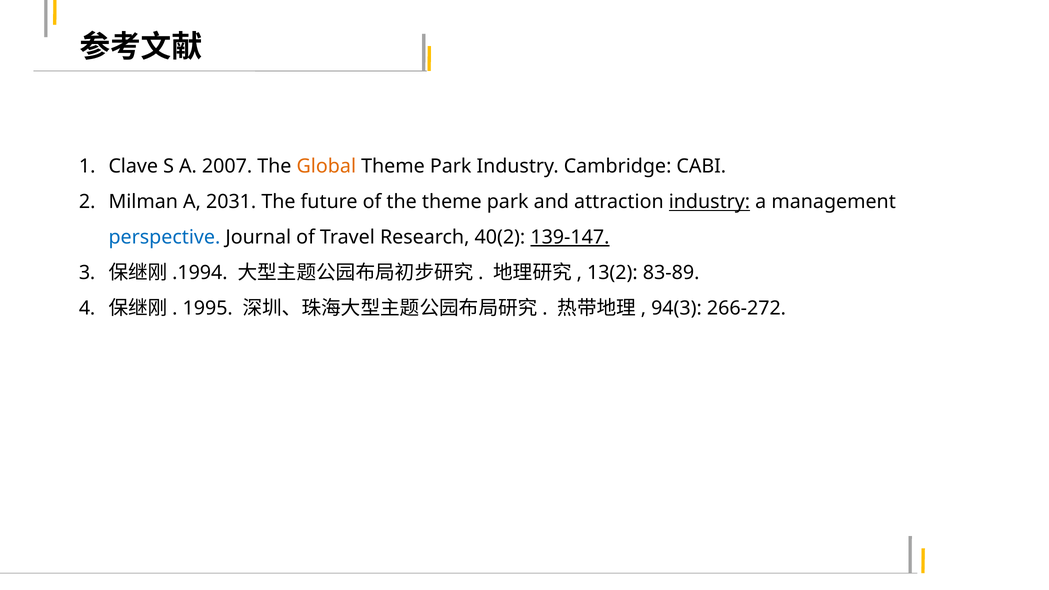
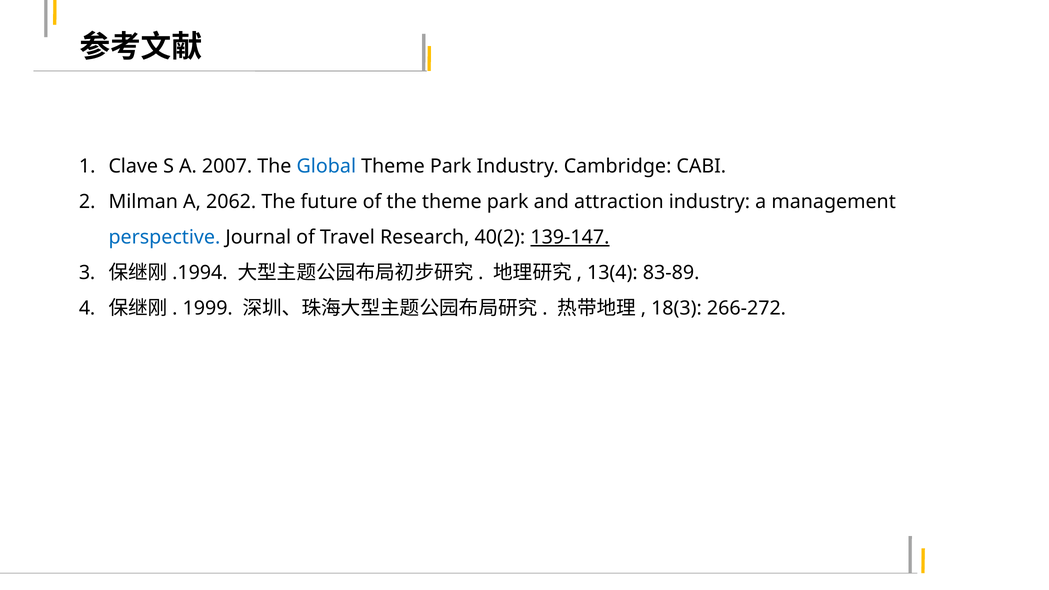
Global colour: orange -> blue (326, 166)
2031: 2031 -> 2062 (231, 202)
industry underline: present -> none (709, 202)
13(2: 13(2 -> 13(4 (612, 273)
1995: 1995 -> 1999 (208, 308)
94(3: 94(3 -> 18(3 (676, 308)
